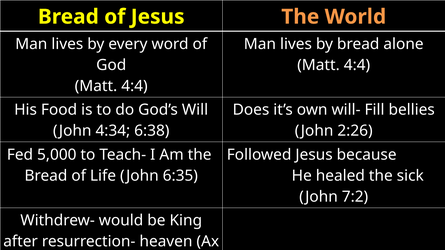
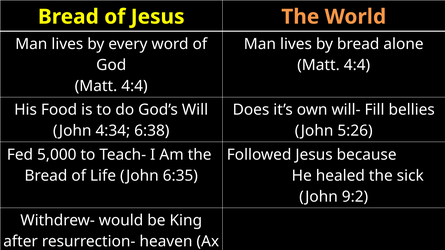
2:26: 2:26 -> 5:26 (355, 131)
7:2: 7:2 -> 9:2 (355, 197)
